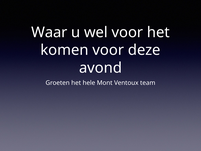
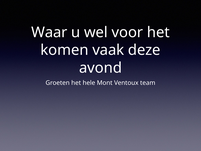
komen voor: voor -> vaak (108, 50)
